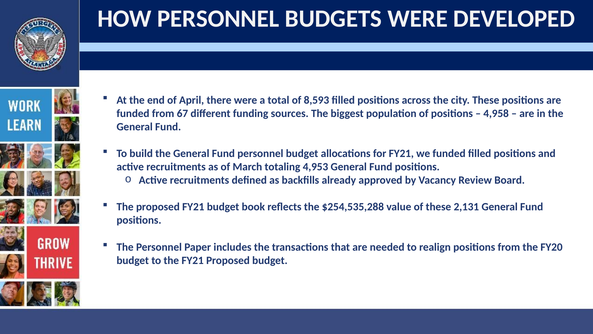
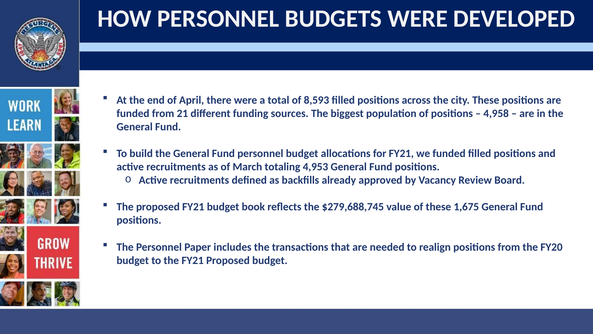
67: 67 -> 21 (182, 113)
$254,535,288: $254,535,288 -> $279,688,745 (353, 207)
2,131: 2,131 -> 1,675 (466, 207)
